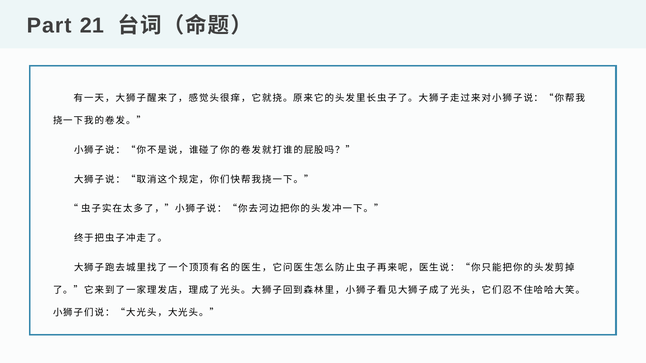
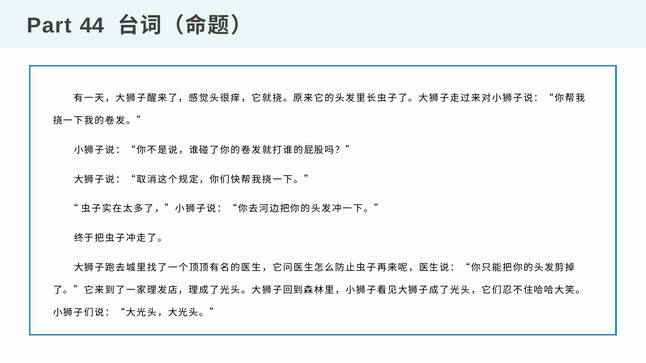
21: 21 -> 44 (92, 26)
